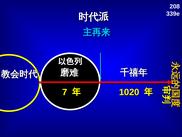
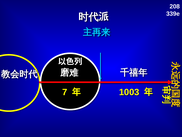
1020: 1020 -> 1003 (129, 92)
